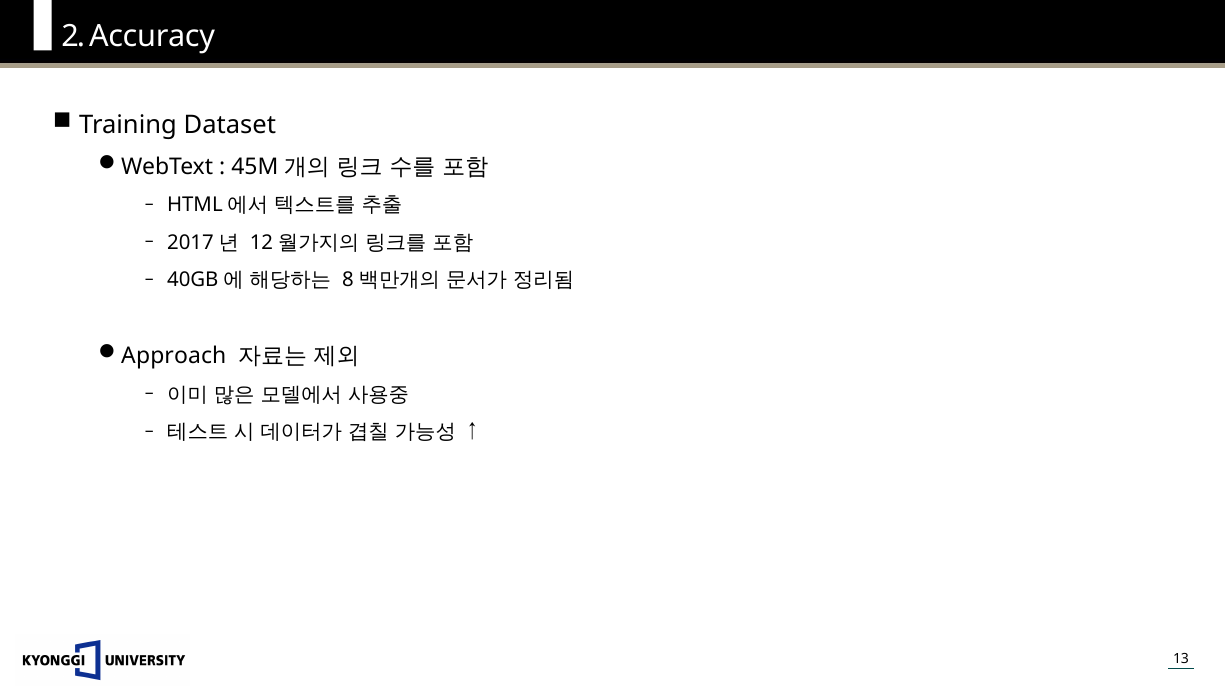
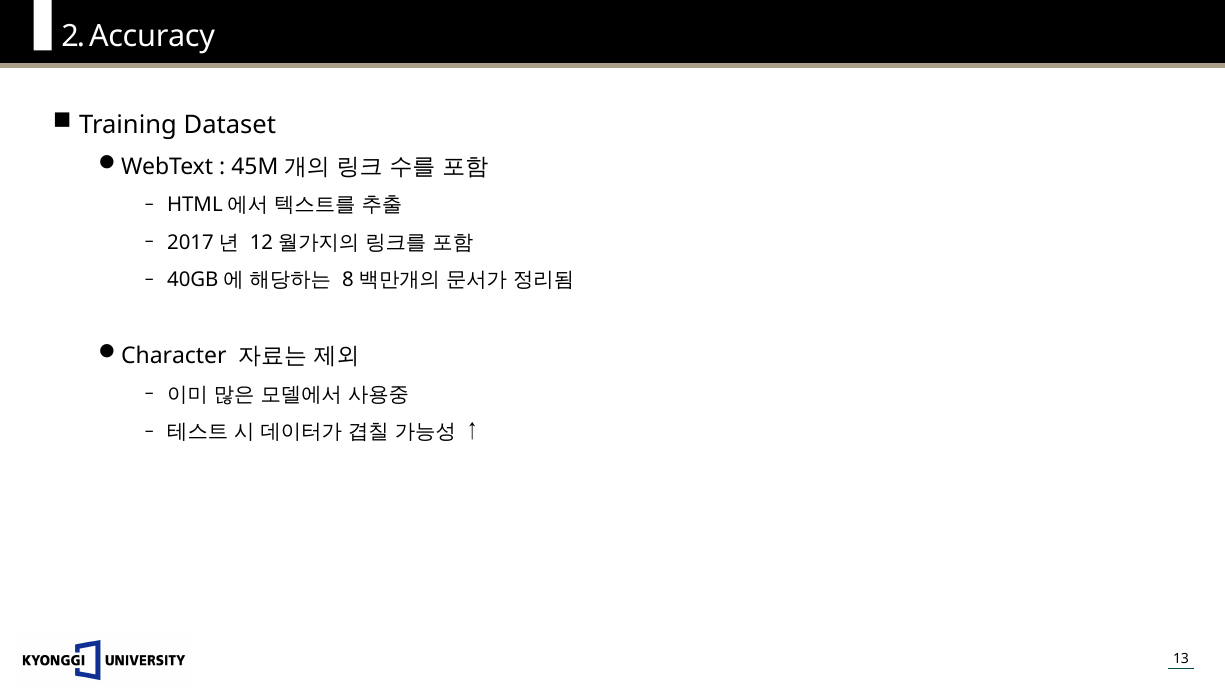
Approach: Approach -> Character (174, 356)
